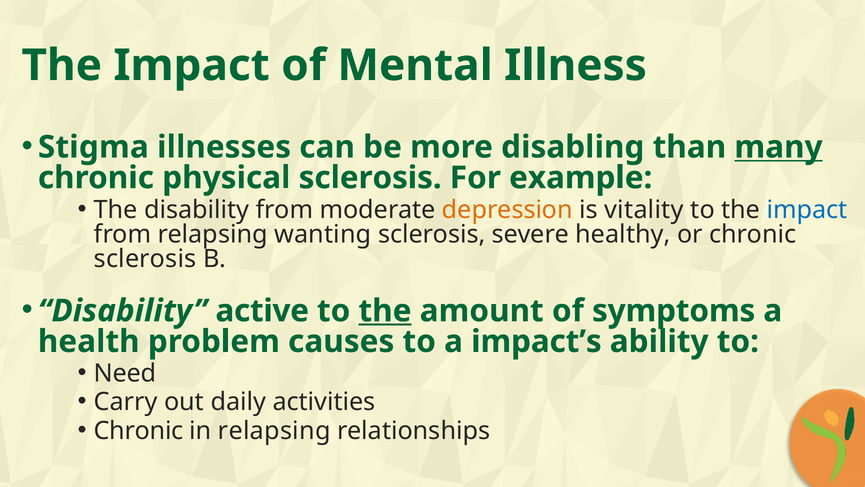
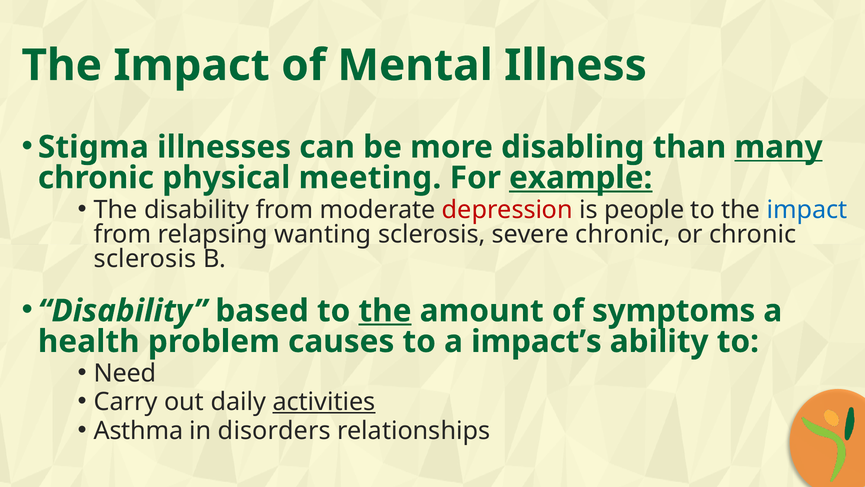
physical sclerosis: sclerosis -> meeting (370, 178)
example underline: none -> present (581, 178)
depression colour: orange -> red (507, 210)
vitality: vitality -> people (644, 210)
severe healthy: healthy -> chronic (623, 234)
active: active -> based (262, 311)
activities underline: none -> present (324, 402)
Chronic: Chronic -> Asthma (138, 430)
in relapsing: relapsing -> disorders (274, 430)
